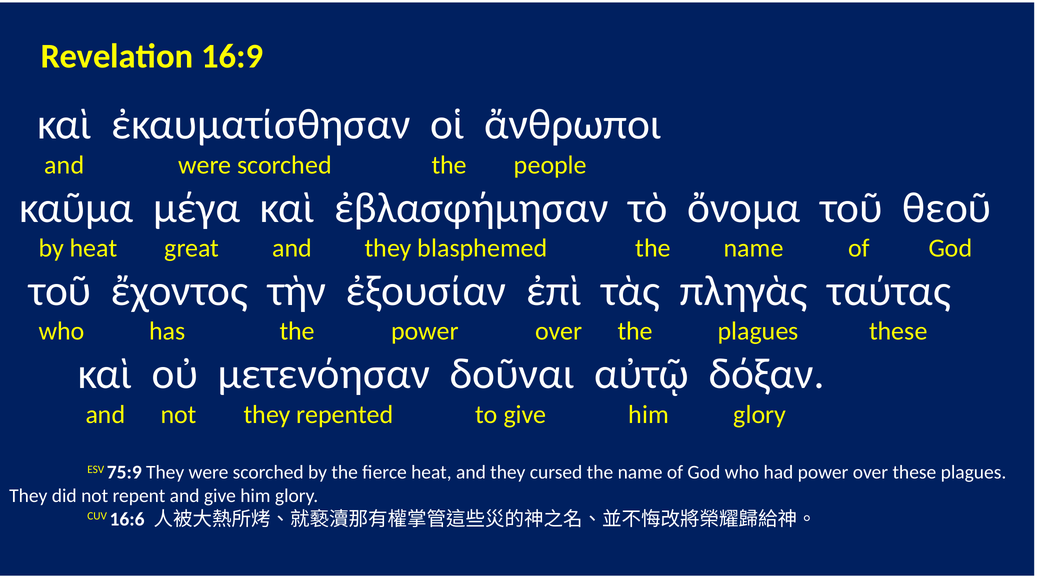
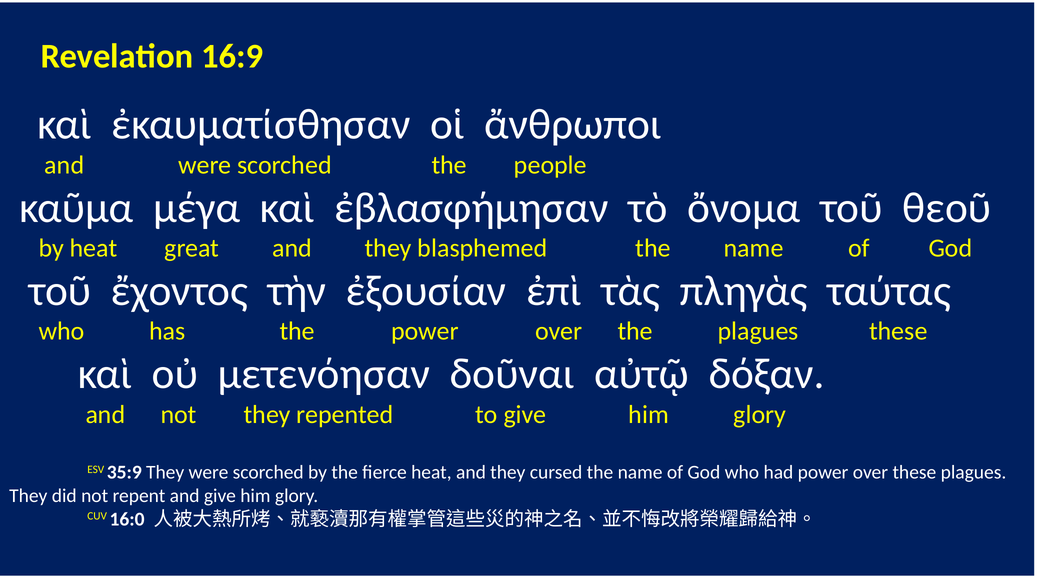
75:9: 75:9 -> 35:9 (124, 473)
16:6: 16:6 -> 16:0 (127, 520)
